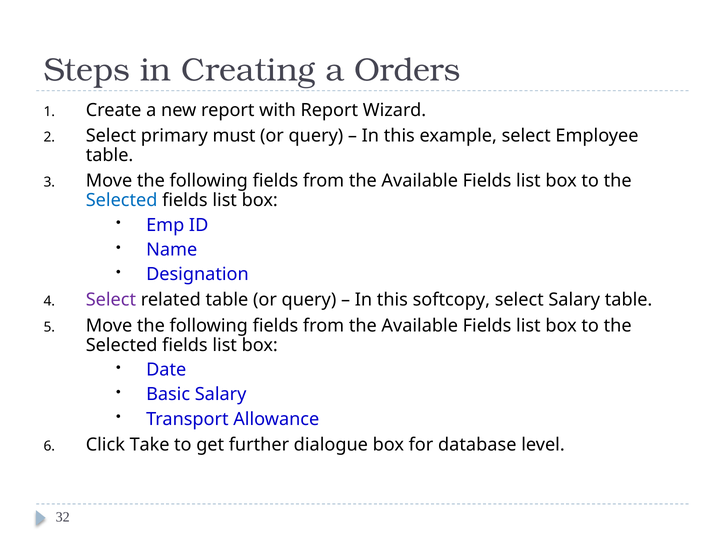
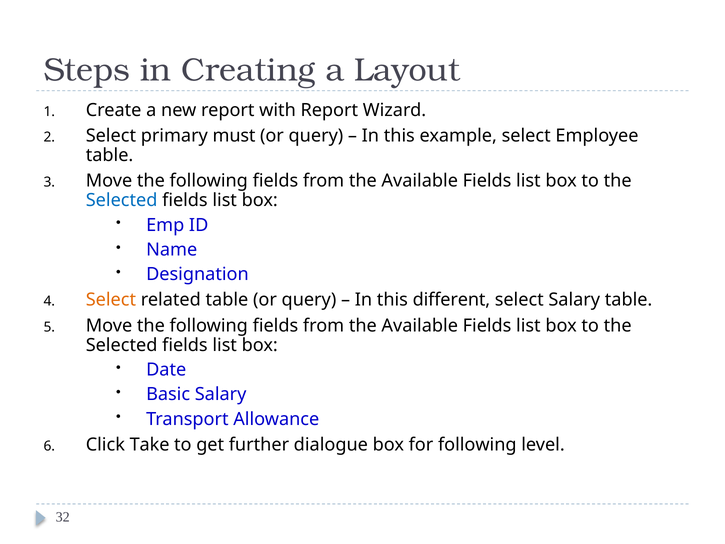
Orders: Orders -> Layout (407, 70)
Select colour: purple -> orange (111, 300)
softcopy: softcopy -> different (451, 300)
for database: database -> following (477, 445)
